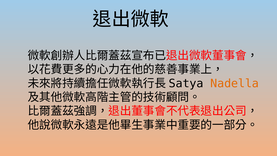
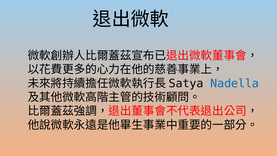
Nadella colour: orange -> blue (235, 83)
